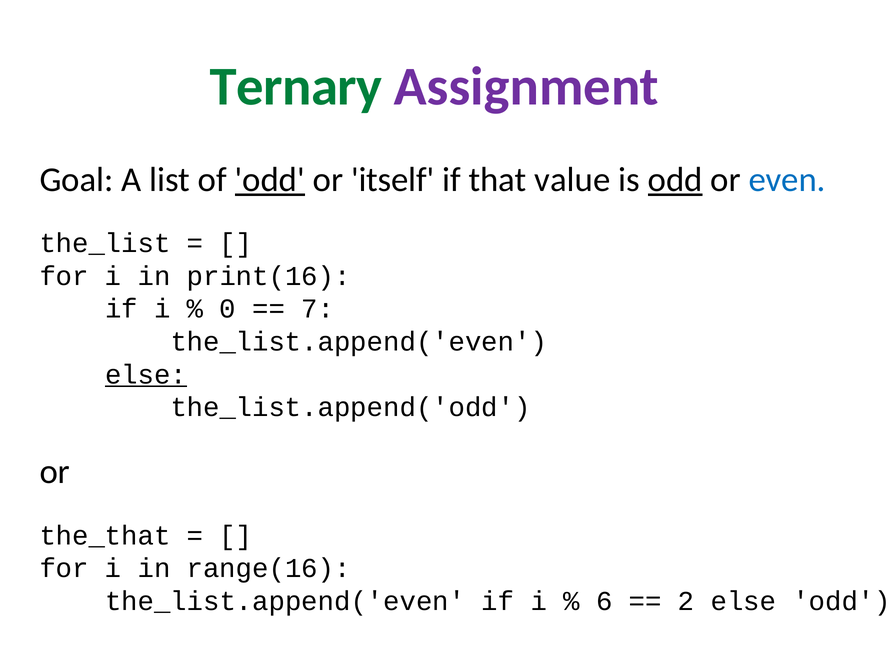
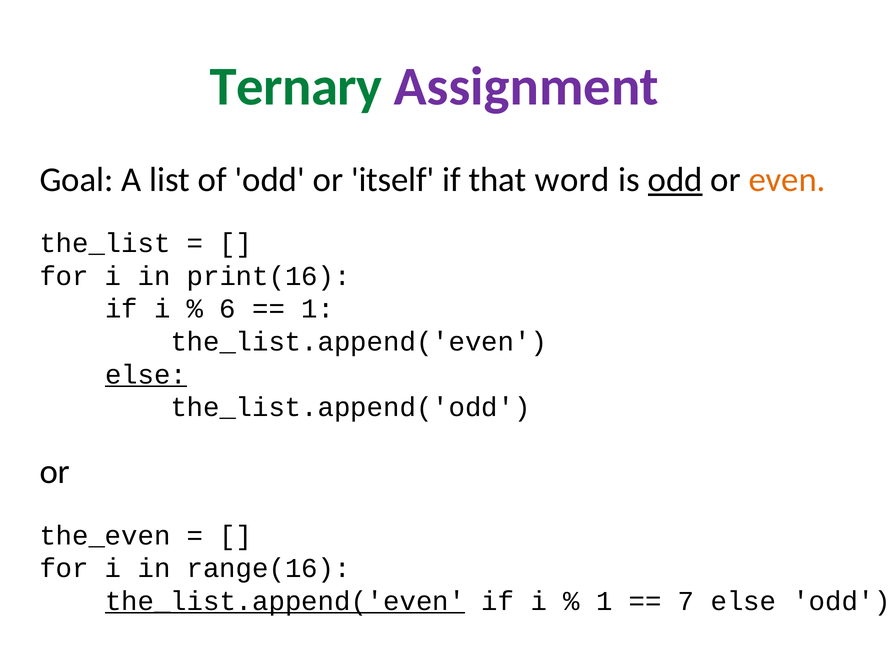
odd underline: present -> none (270, 180)
value: value -> word (572, 180)
even colour: blue -> orange (787, 180)
0: 0 -> 6 (228, 309)
7: 7 -> 1 (318, 309)
the_that: the_that -> the_even (105, 536)
the_list.append('even underline: none -> present (285, 601)
6: 6 -> 1 (604, 601)
2: 2 -> 7 (686, 601)
